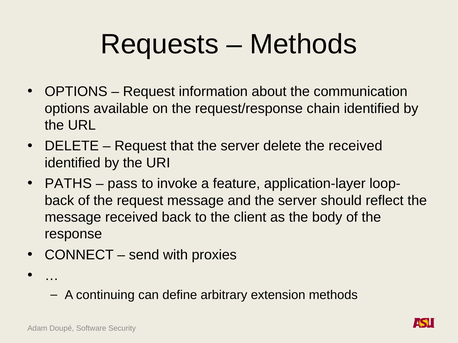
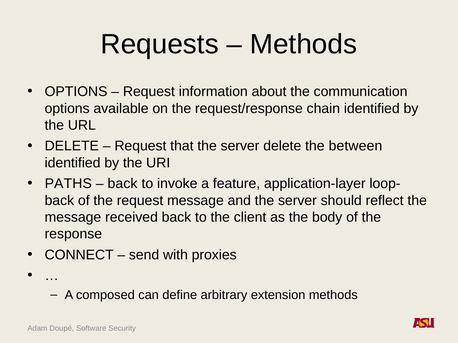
the received: received -> between (355, 146)
pass: pass -> back (122, 184)
continuing: continuing -> composed (105, 296)
